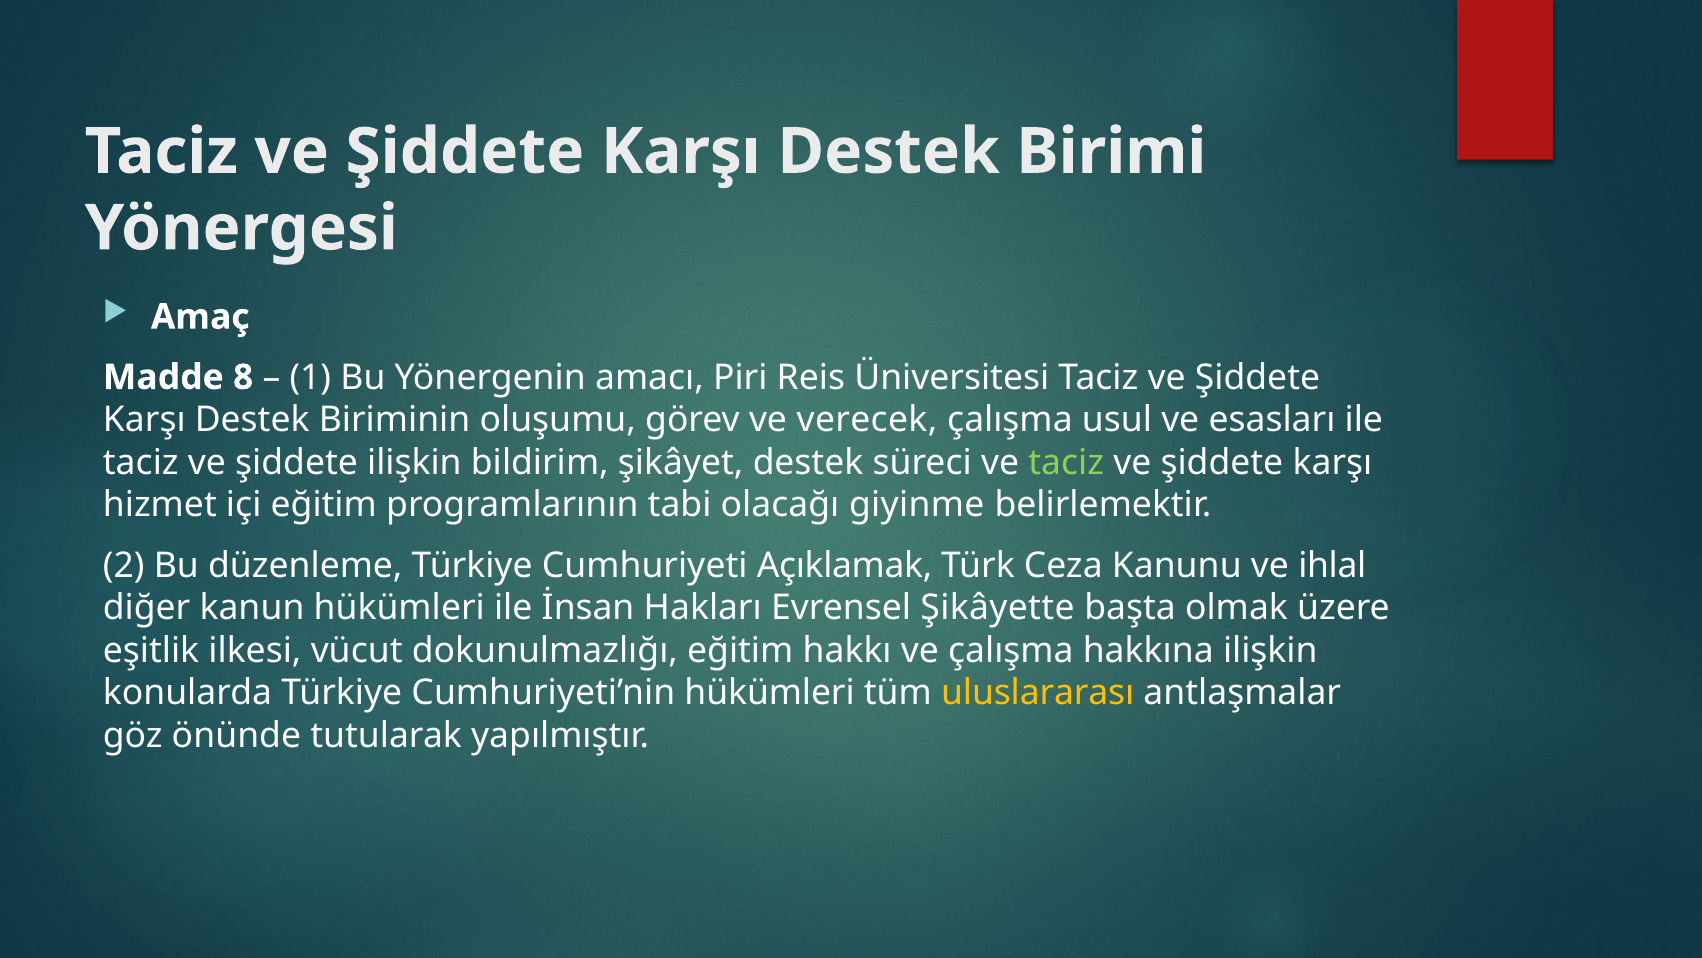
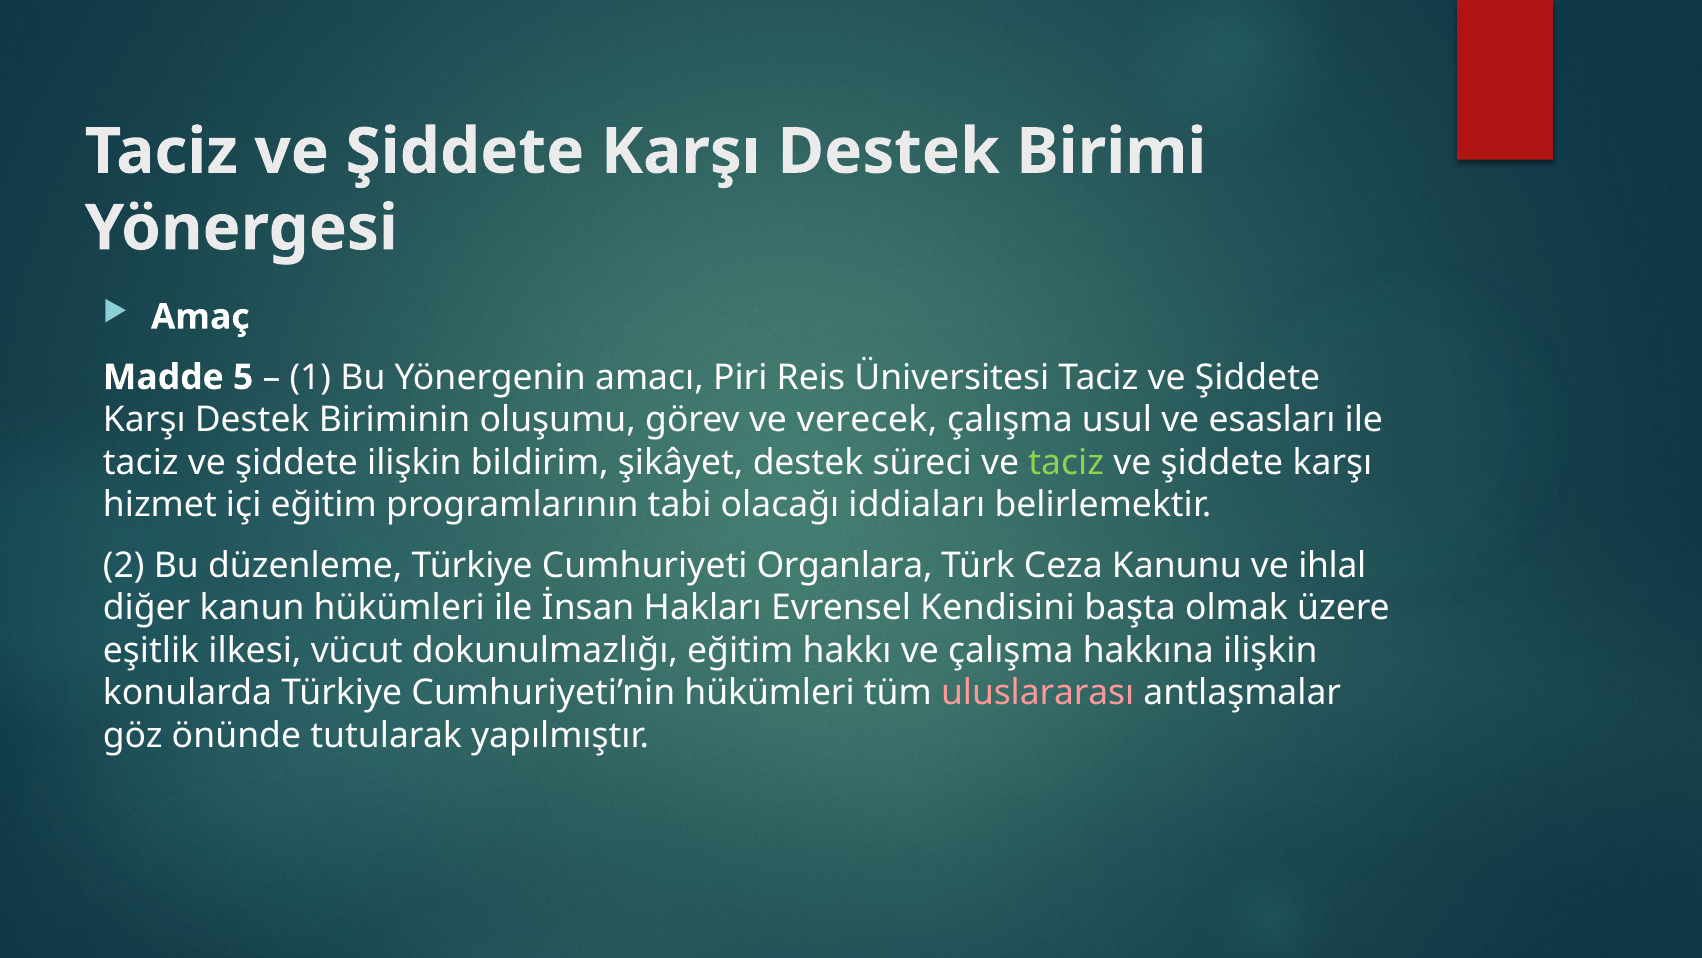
8: 8 -> 5 (243, 377)
giyinme: giyinme -> iddiaları (917, 505)
Açıklamak: Açıklamak -> Organlara (845, 565)
Şikâyette: Şikâyette -> Kendisini (998, 608)
uluslararası colour: yellow -> pink (1038, 693)
